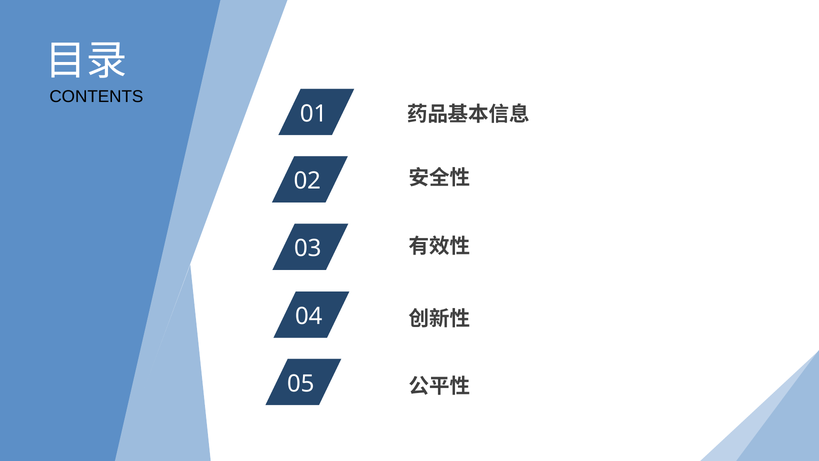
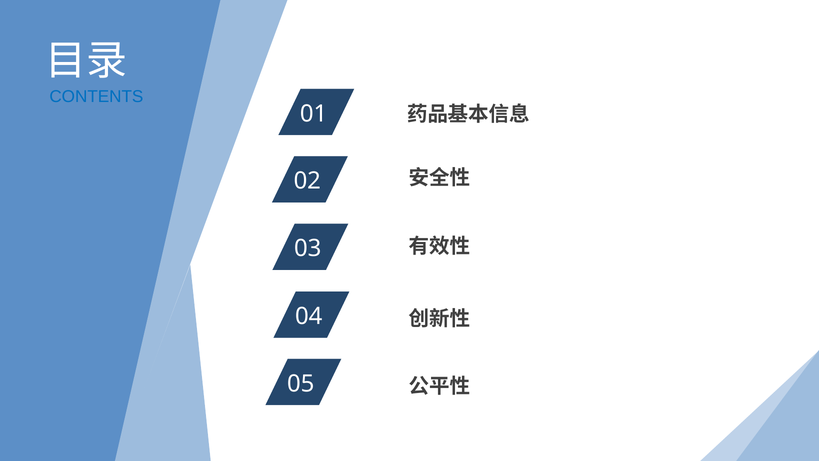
CONTENTS colour: black -> blue (96, 97)
